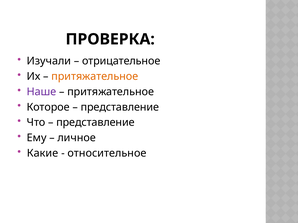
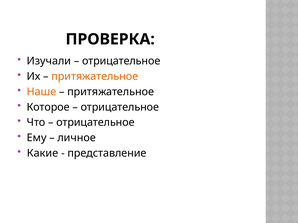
Наше colour: purple -> orange (42, 92)
представление: представление -> отрицательное (120, 107)
представление: представление -> отрицательное (95, 123)
относительное: относительное -> представление (107, 153)
